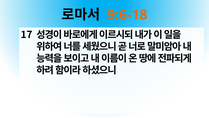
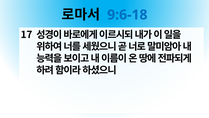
9:6-18 colour: orange -> blue (127, 15)
